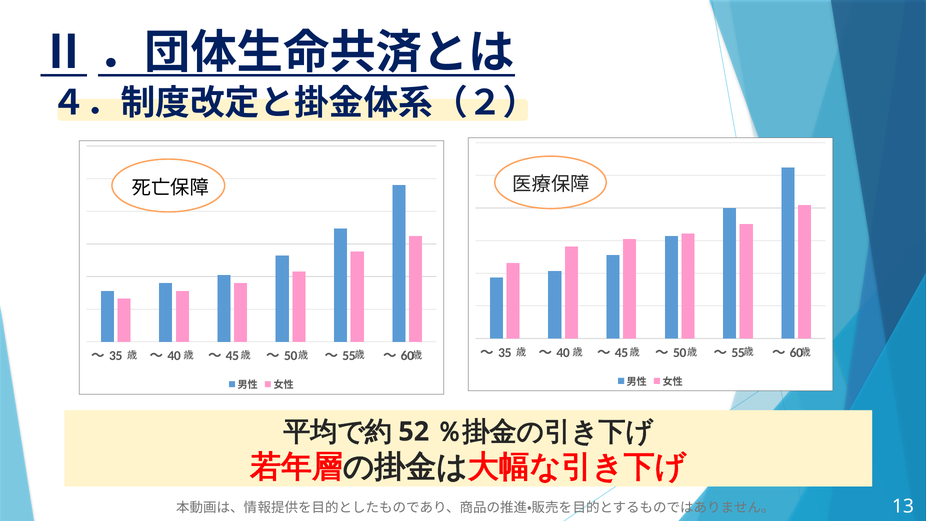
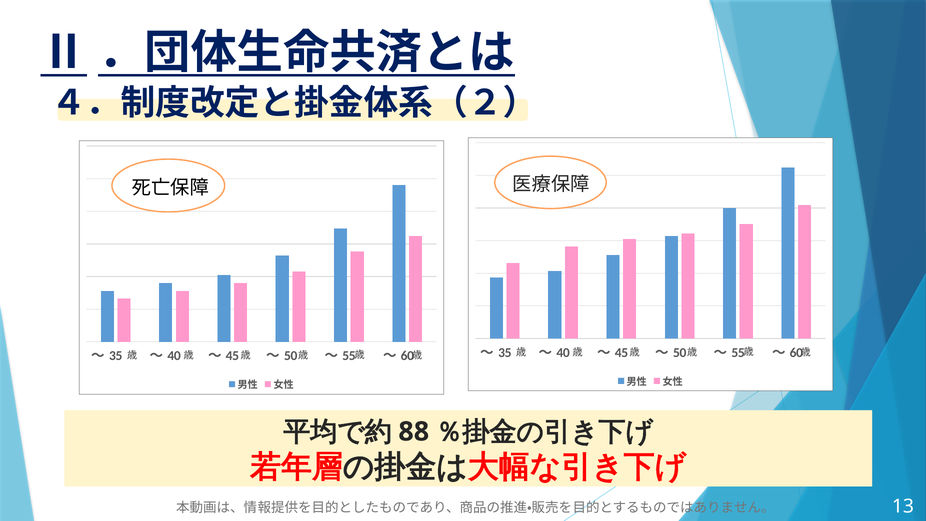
52: 52 -> 88 (414, 432)
